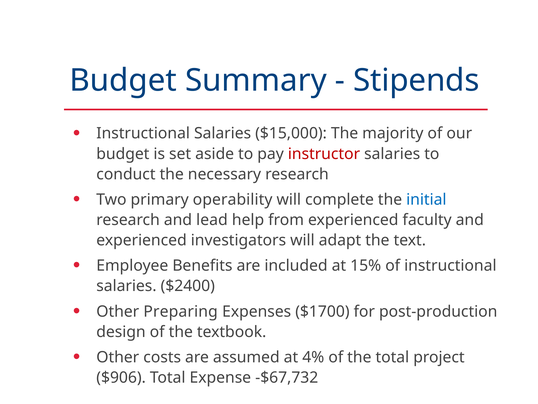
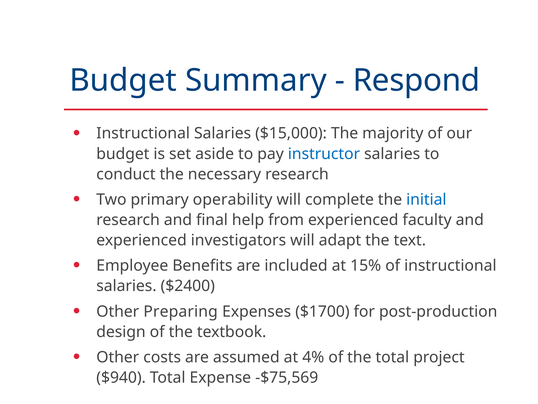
Stipends: Stipends -> Respond (416, 80)
instructor colour: red -> blue (324, 154)
lead: lead -> final (212, 220)
$906: $906 -> $940 (121, 377)
-$67,732: -$67,732 -> -$75,569 (287, 377)
